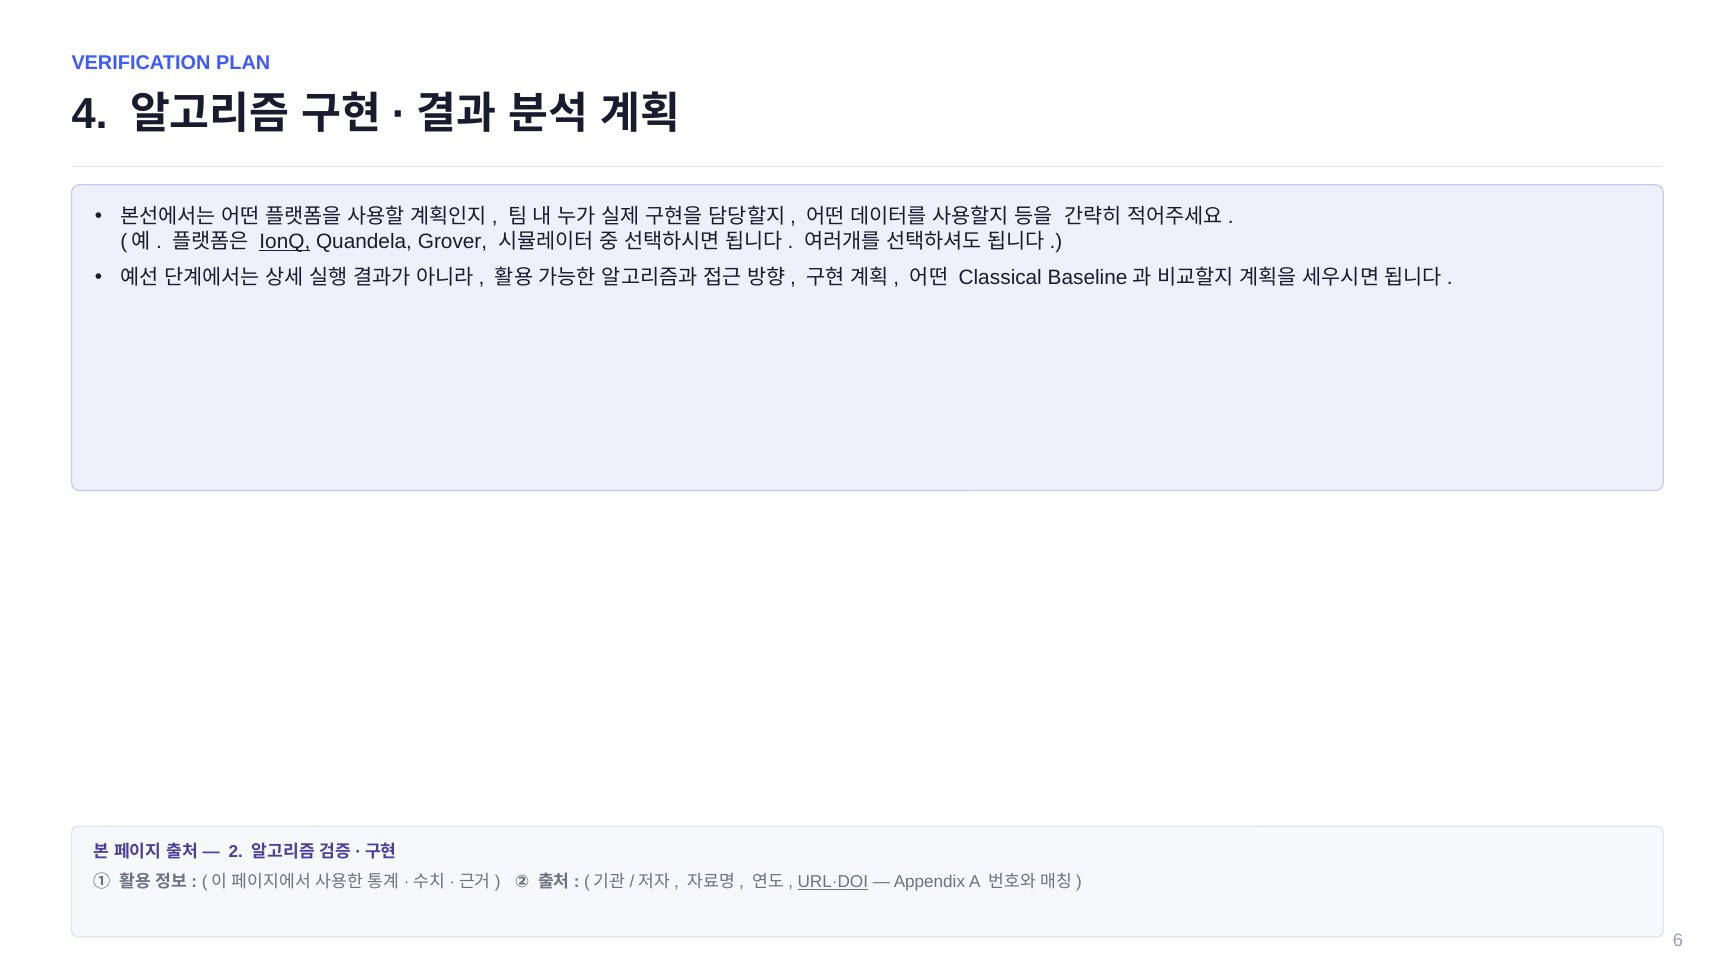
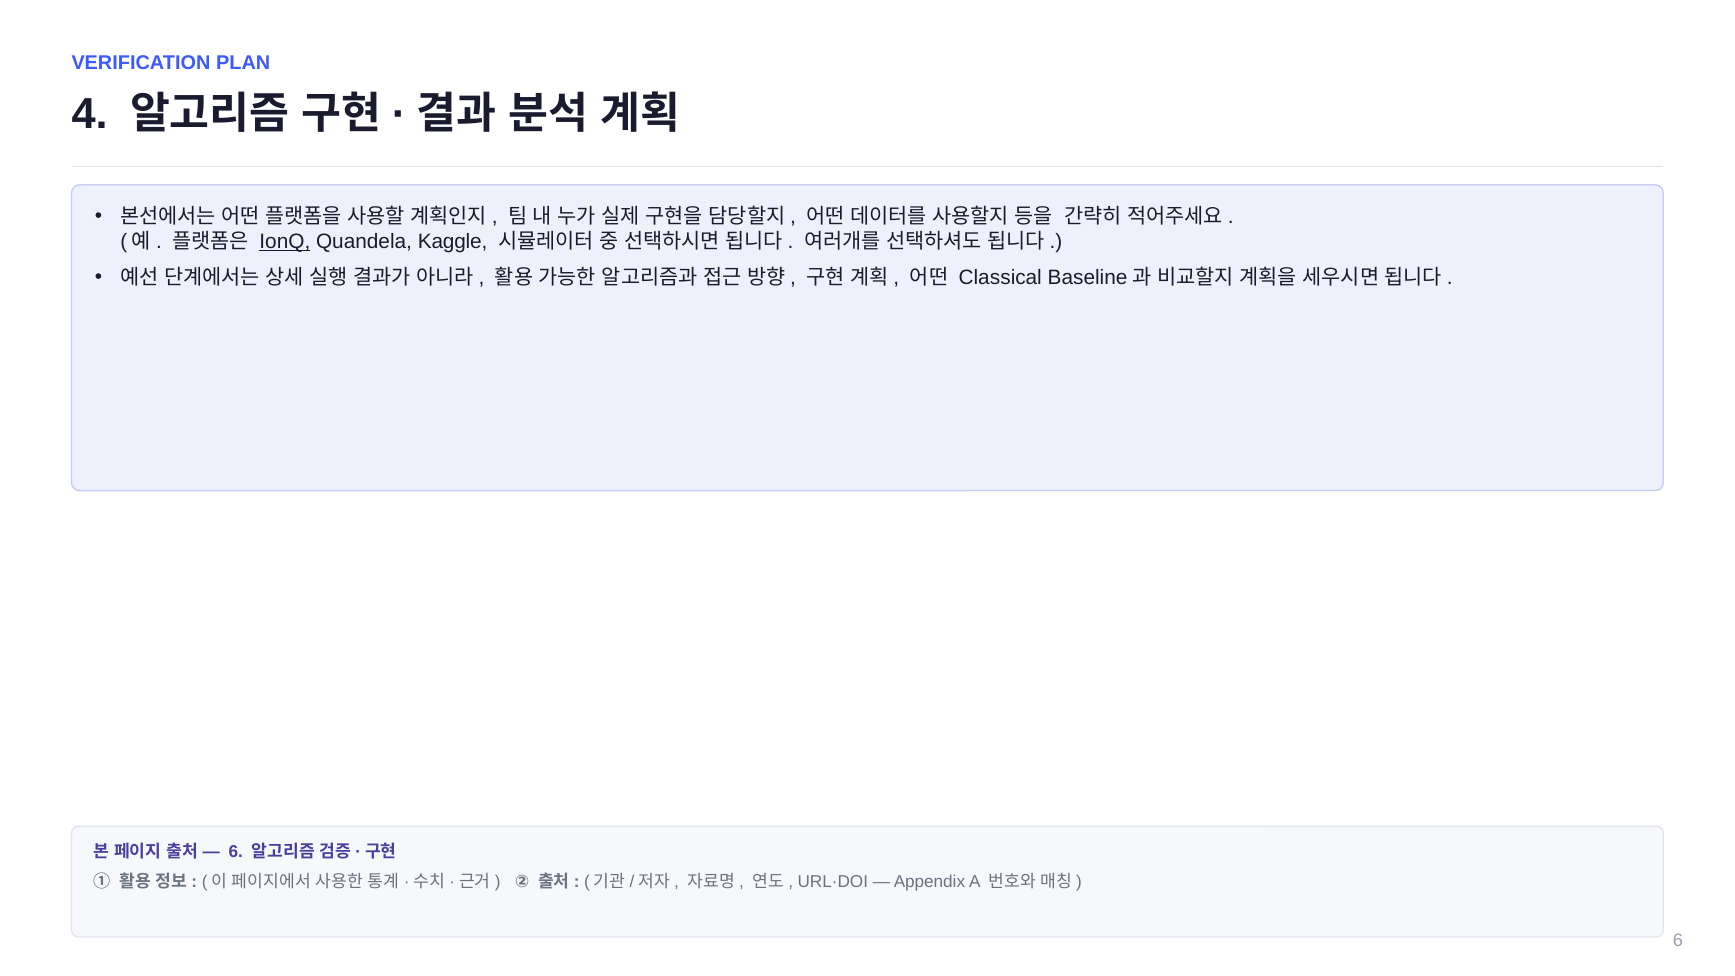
Grover: Grover -> Kaggle (453, 242)
2: 2 -> 6 (236, 852)
URL·DOI underline: present -> none (833, 882)
